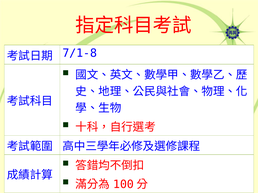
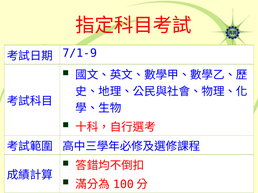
7/1-8: 7/1-8 -> 7/1-9 (80, 53)
